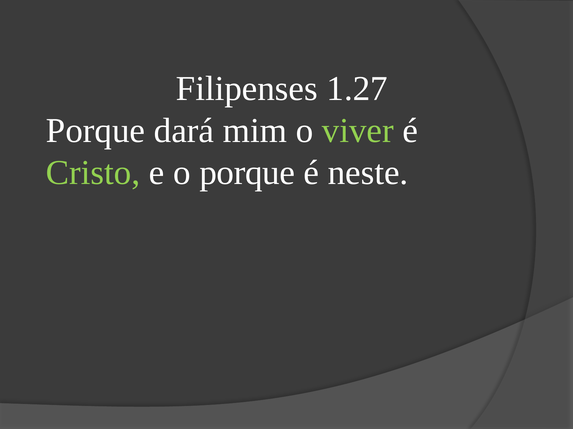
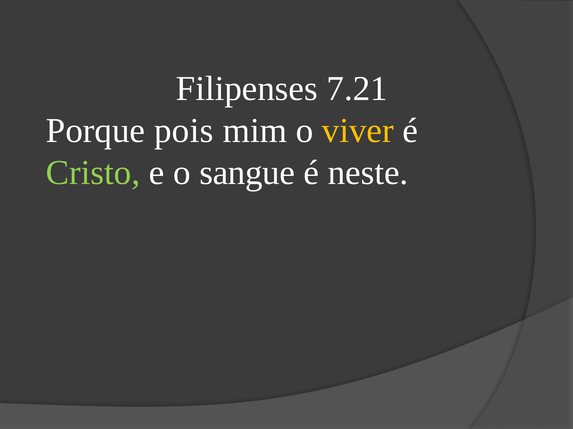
1.27: 1.27 -> 7.21 (357, 89)
dará: dará -> pois (184, 131)
viver colour: light green -> yellow (358, 131)
o porque: porque -> sangue (247, 173)
